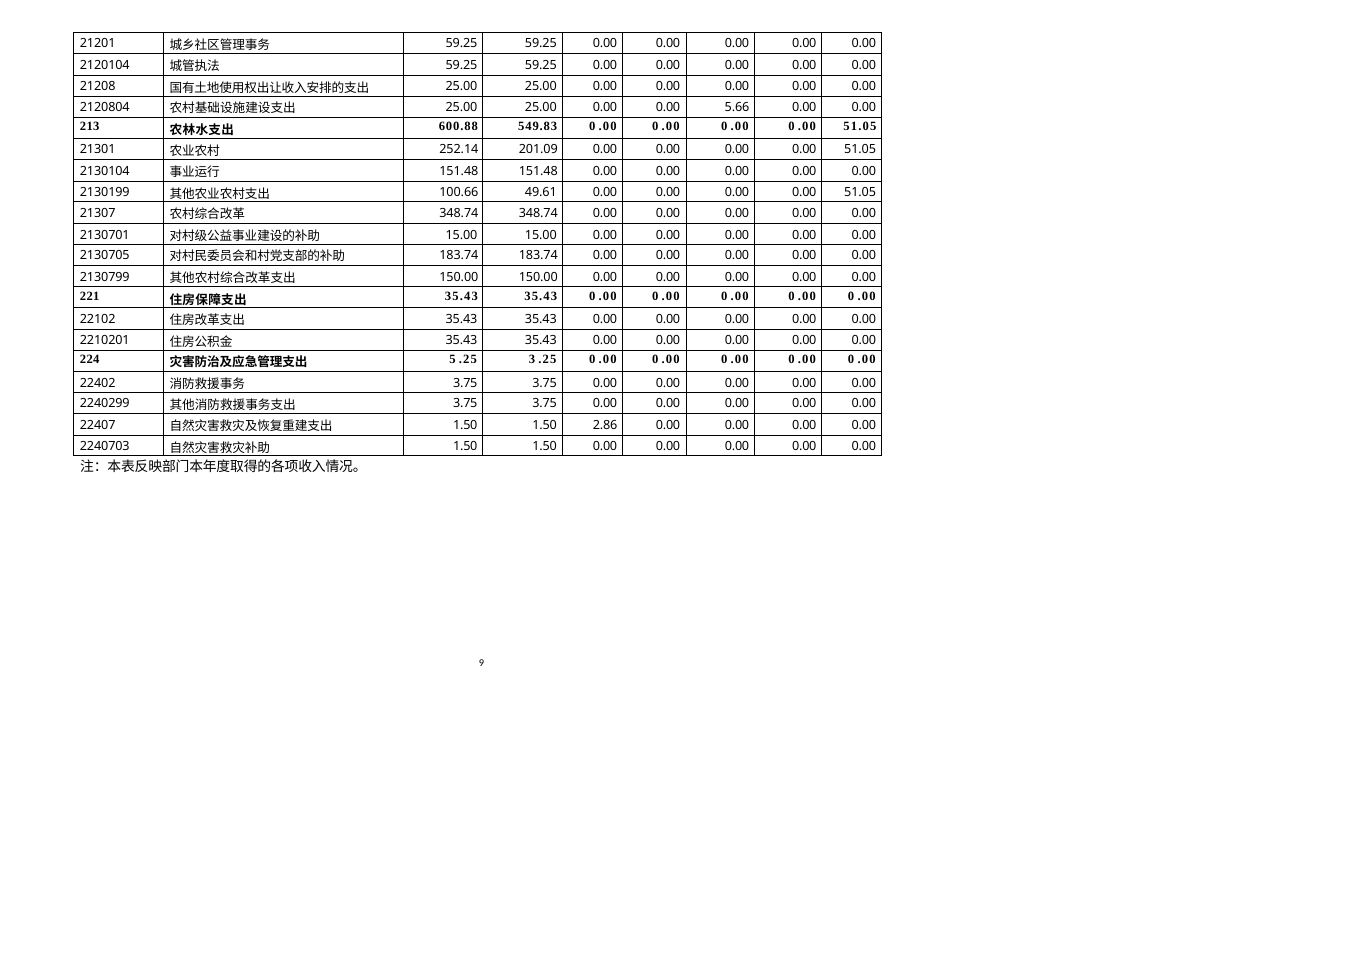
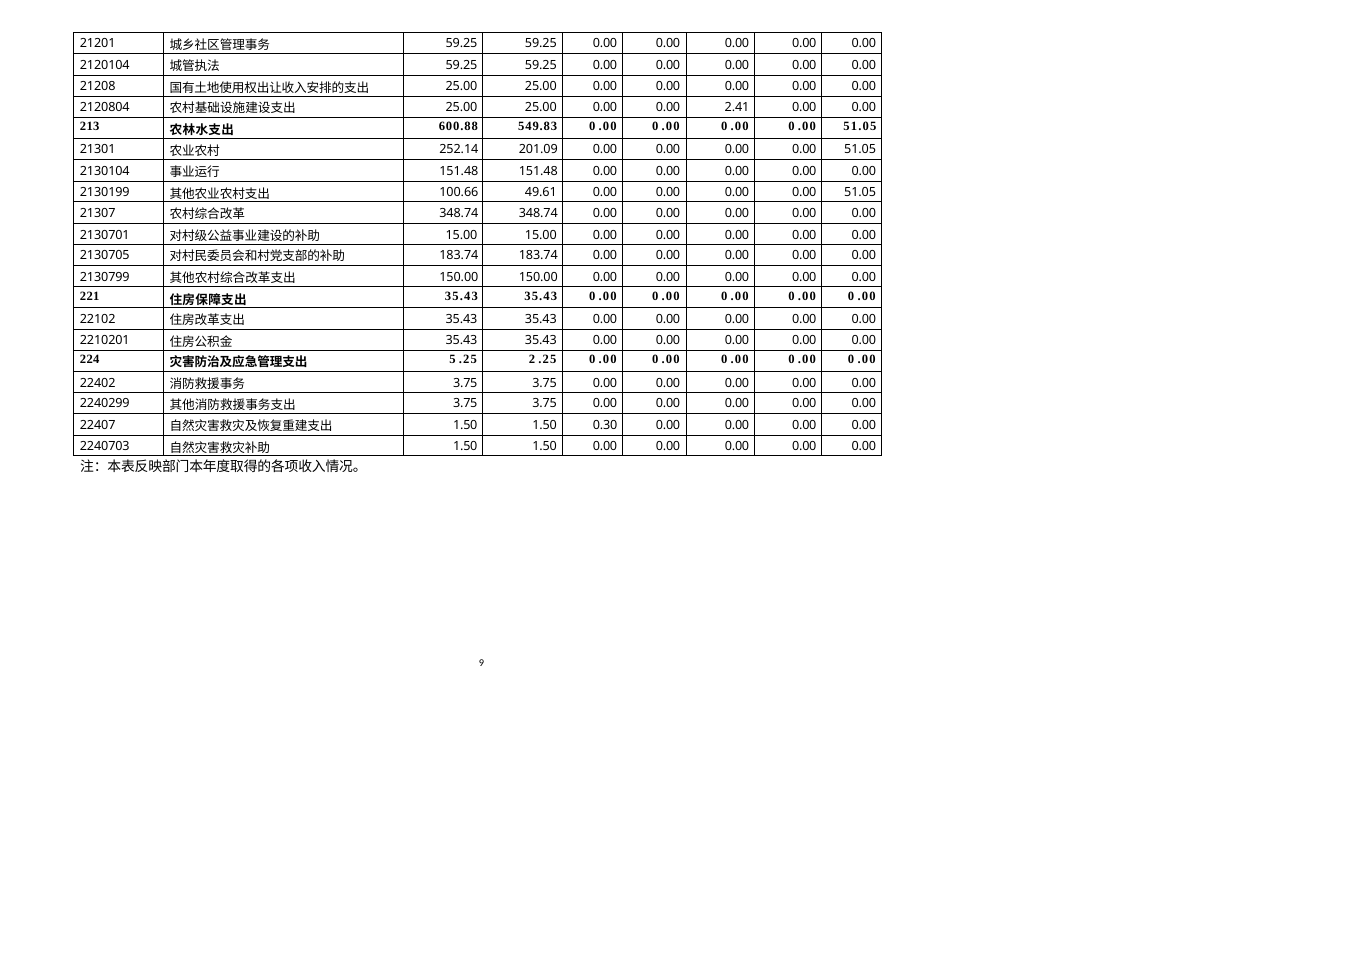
5.66: 5.66 -> 2.41 (737, 108)
3: 3 -> 2 (532, 359)
2.86: 2.86 -> 0.30 (605, 426)
